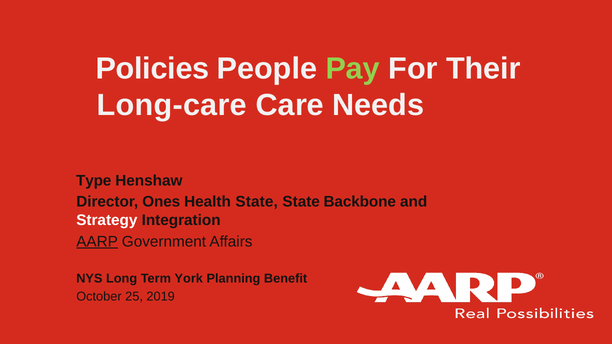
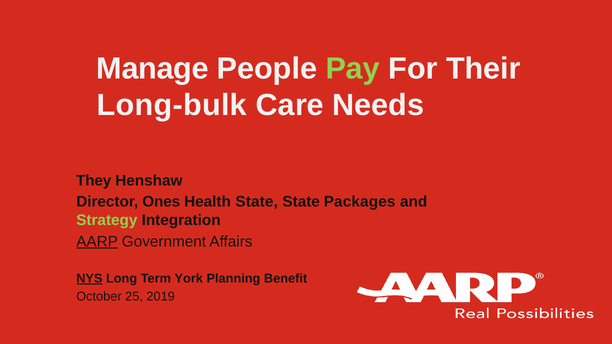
Policies: Policies -> Manage (153, 69)
Long-care: Long-care -> Long-bulk (172, 105)
Type: Type -> They (94, 181)
Backbone: Backbone -> Packages (360, 202)
Strategy colour: white -> light green (107, 220)
NYS underline: none -> present (89, 279)
